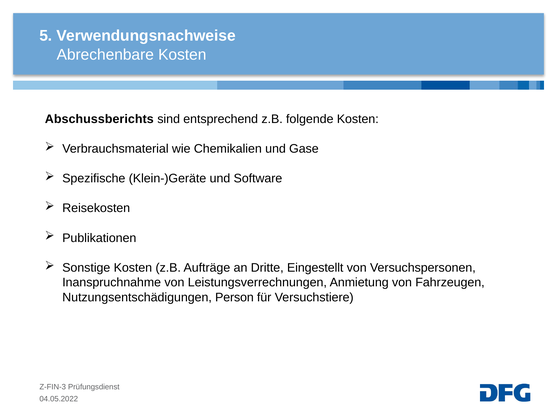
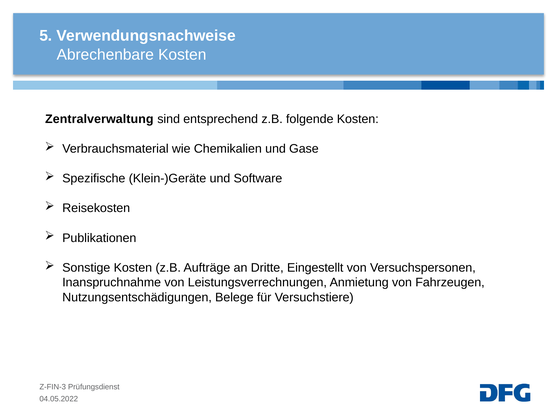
Abschussberichts: Abschussberichts -> Zentralverwaltung (99, 119)
Person: Person -> Belege (234, 297)
